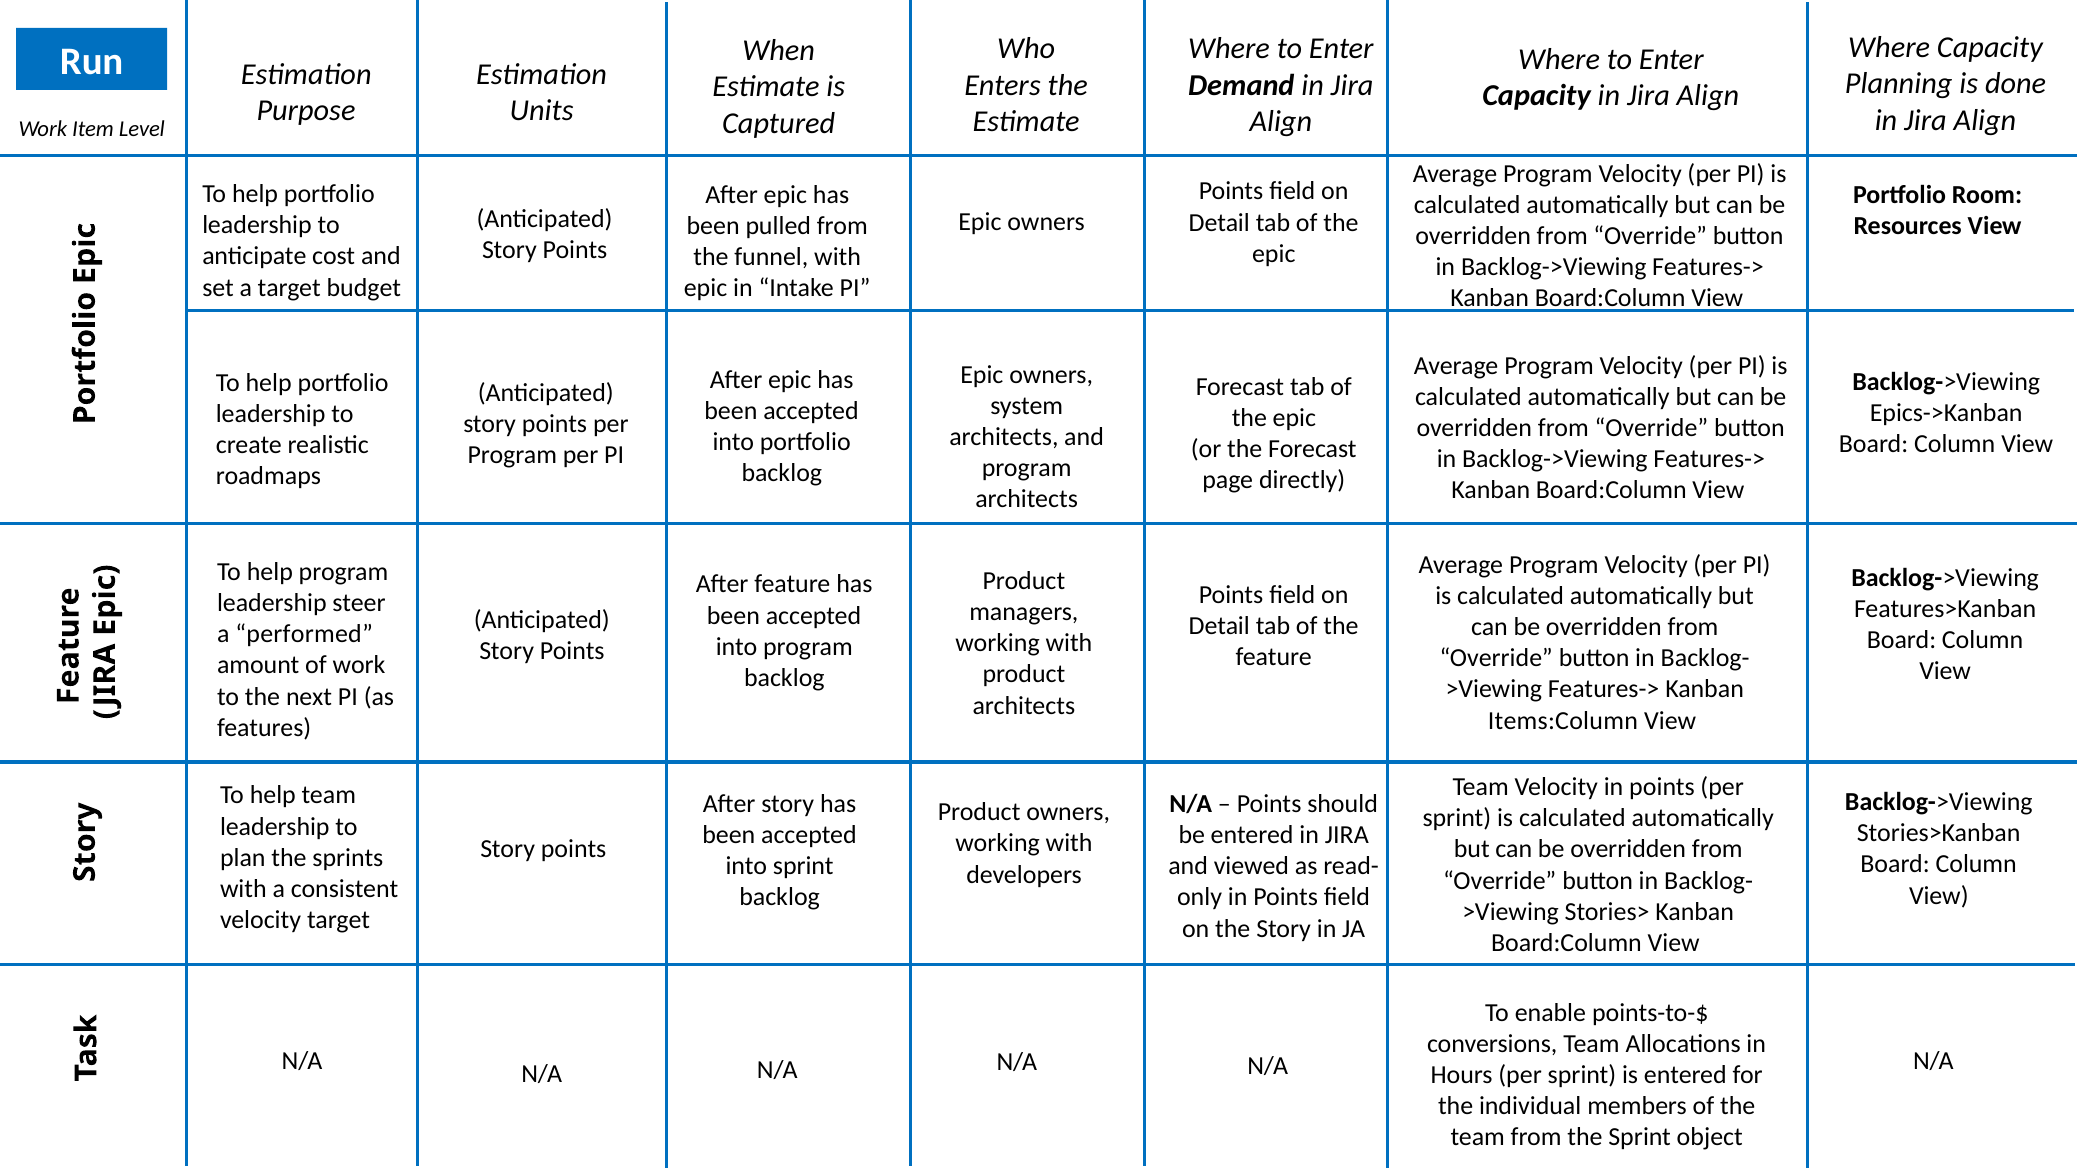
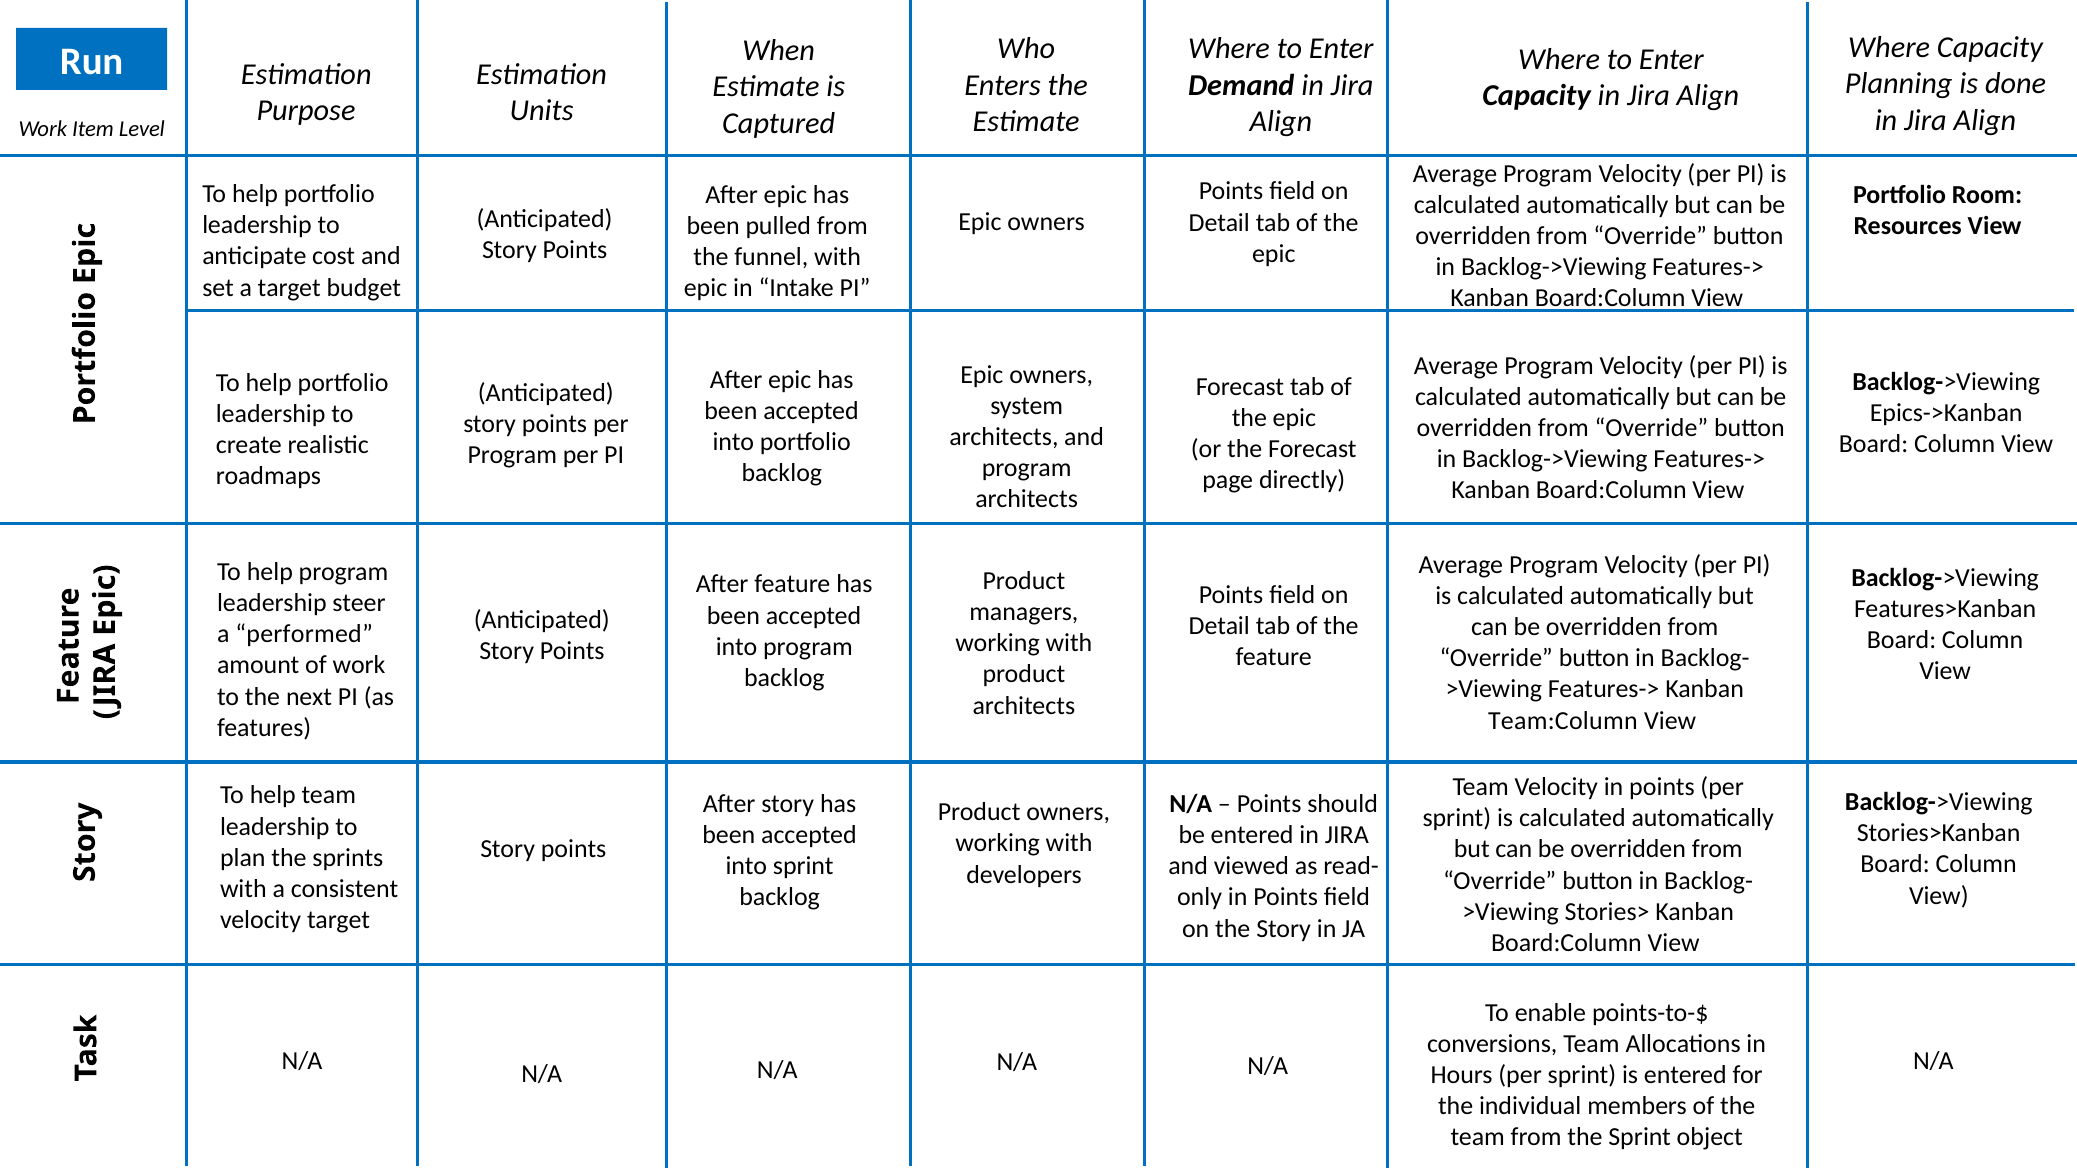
Items:Column: Items:Column -> Team:Column (1563, 721)
